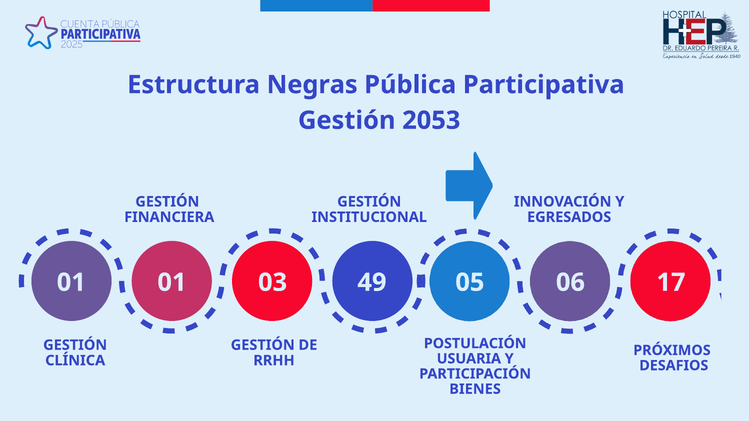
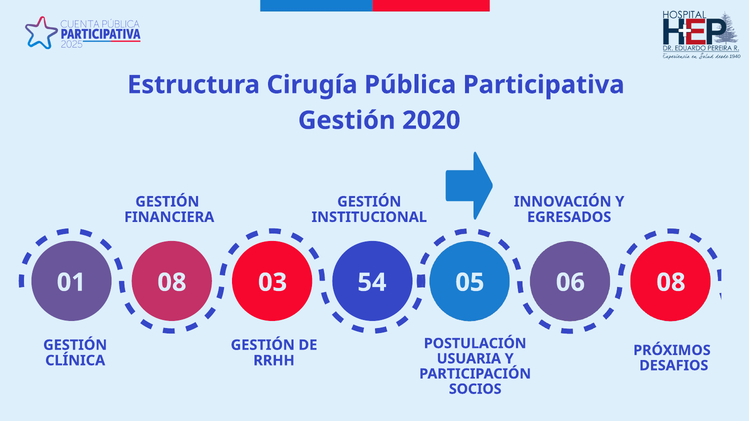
Negras: Negras -> Cirugía (312, 85)
2053: 2053 -> 2020 (431, 121)
01 01: 01 -> 08 (172, 283)
49: 49 -> 54 (372, 283)
06 17: 17 -> 08 (671, 283)
BIENES: BIENES -> SOCIOS (475, 389)
